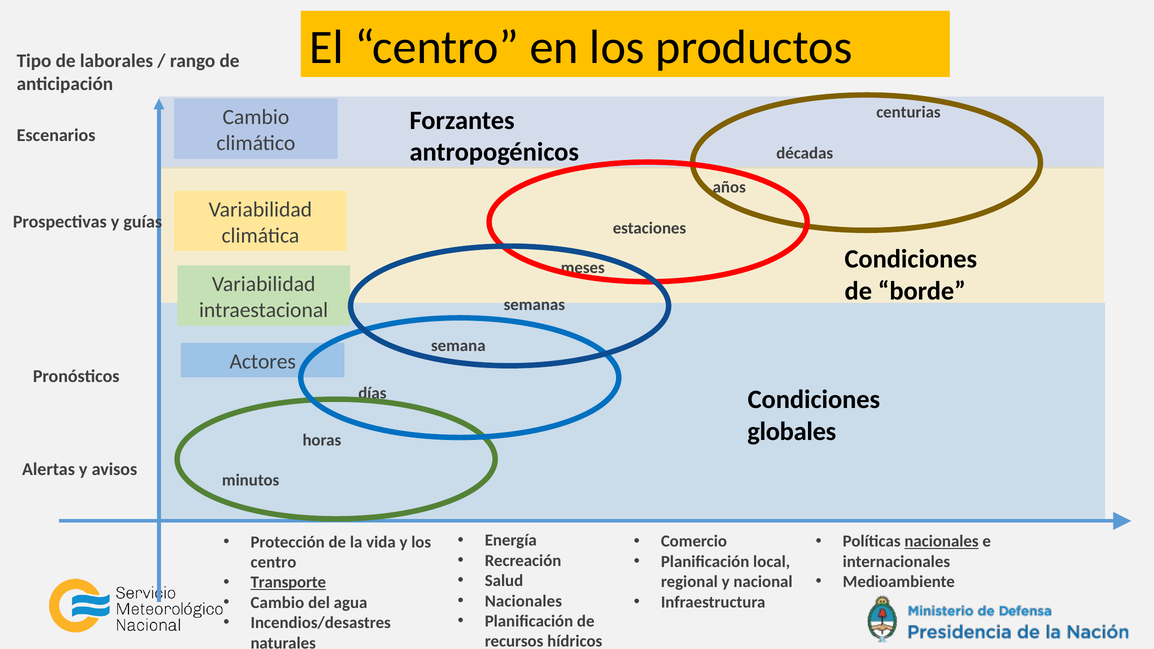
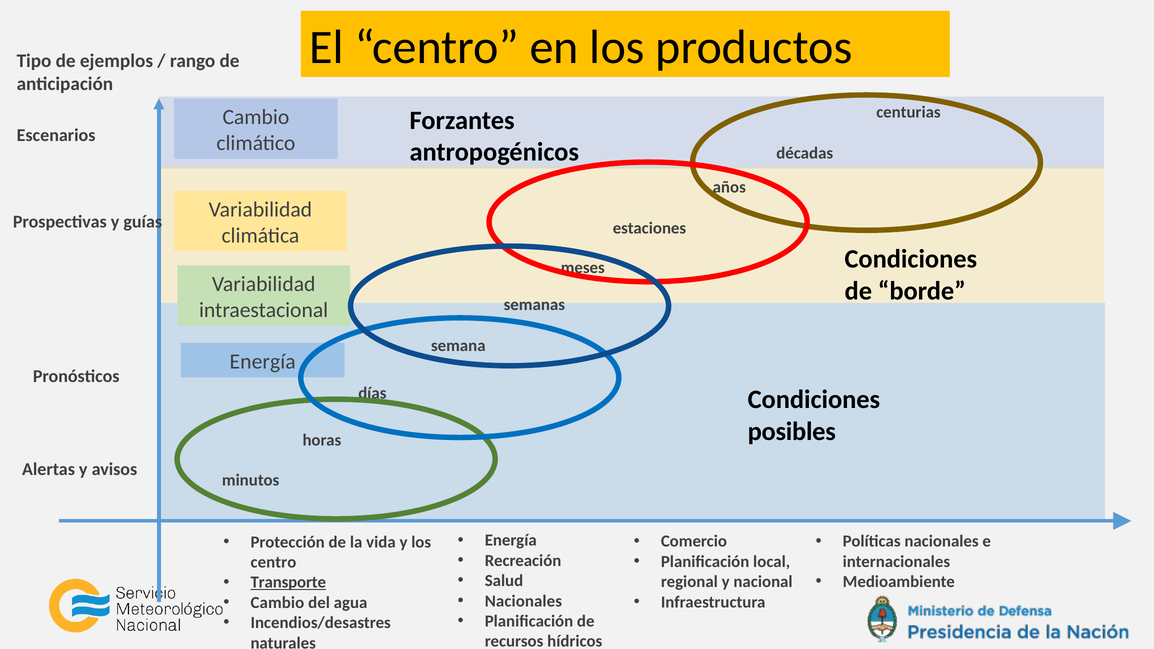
laborales: laborales -> ejemplos (116, 61)
Actores: Actores -> Energía (263, 362)
globales: globales -> posibles (792, 432)
nacionales underline: present -> none (942, 541)
